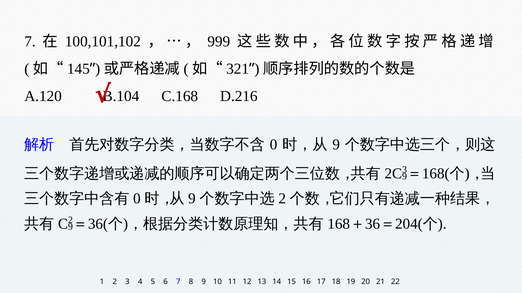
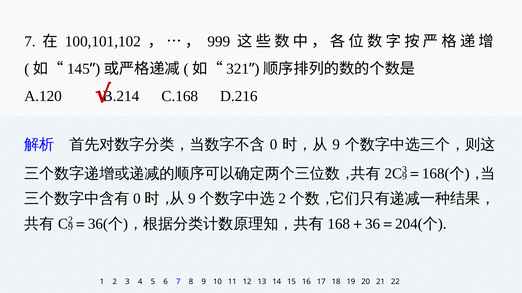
B.104: B.104 -> B.214 (121, 97)
